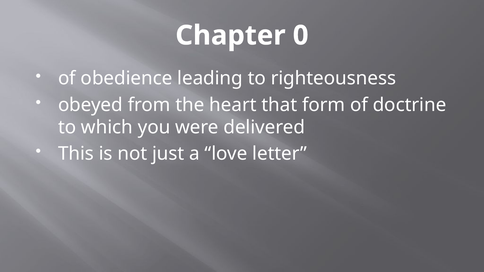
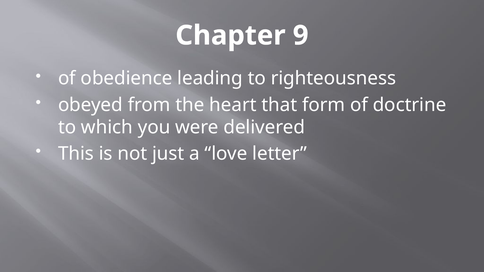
0: 0 -> 9 (301, 35)
